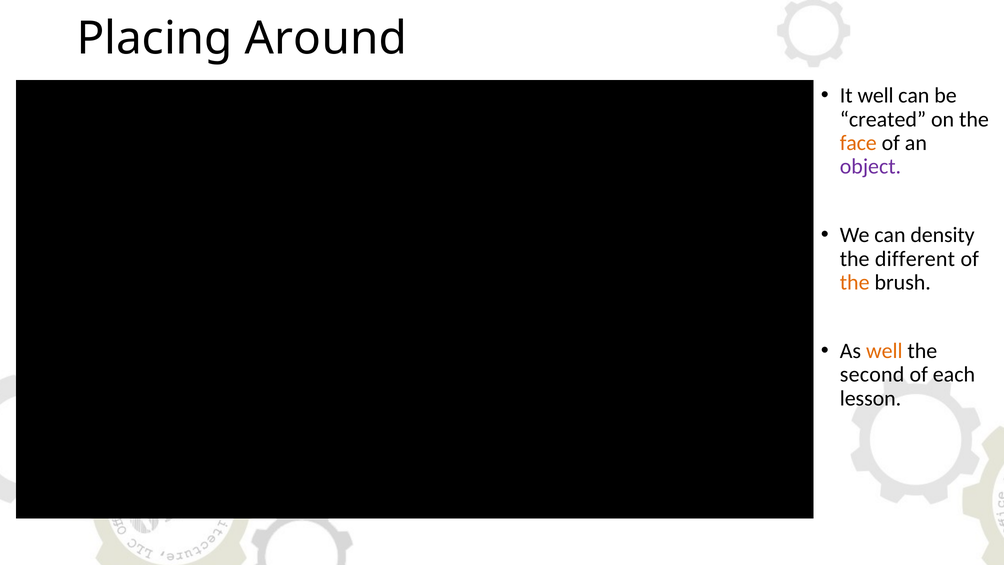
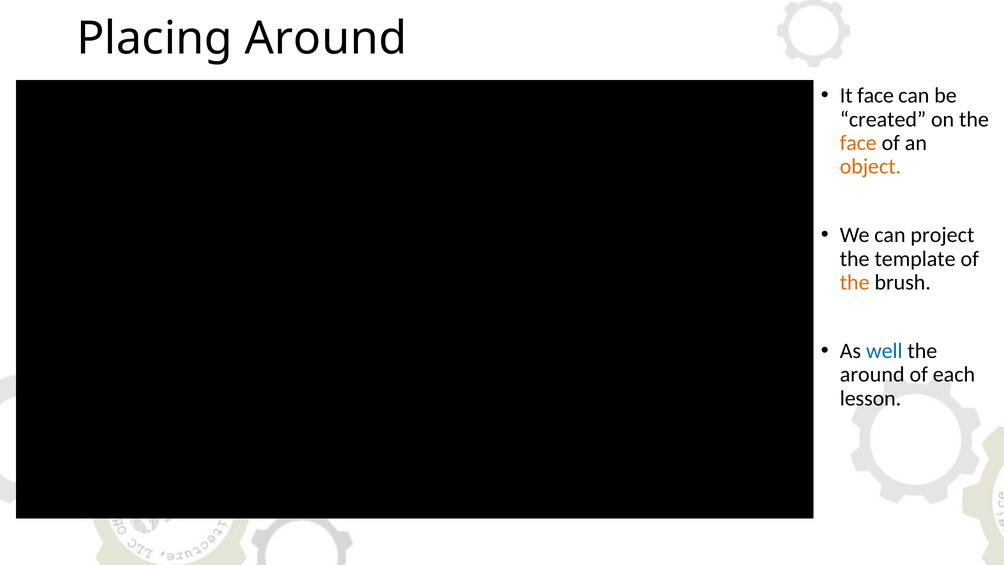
It well: well -> face (876, 96)
object colour: purple -> orange (870, 167)
density: density -> project (942, 235)
different: different -> template (915, 259)
well colour: orange -> blue (884, 351)
second: second -> around (872, 375)
